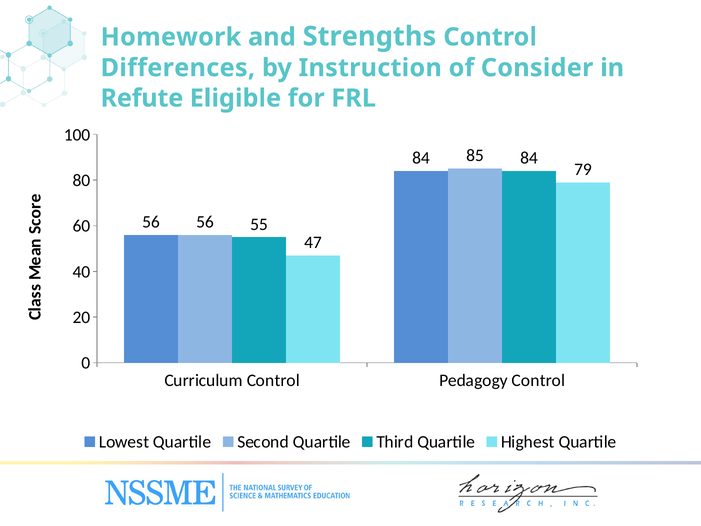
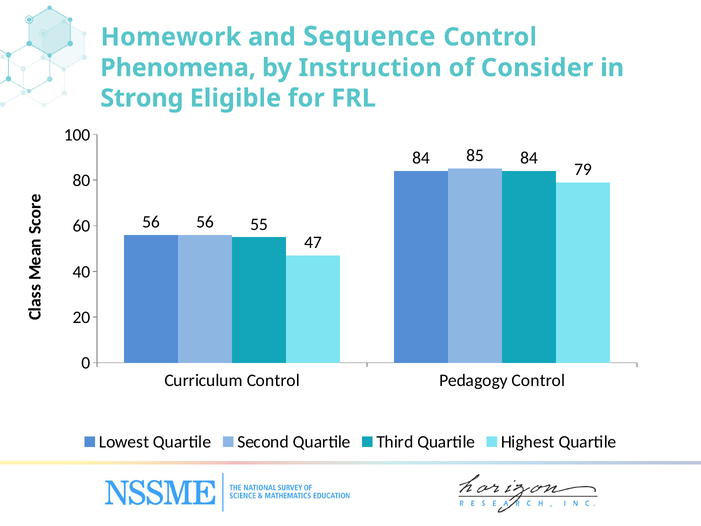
Strengths: Strengths -> Sequence (369, 36)
Differences: Differences -> Phenomena (178, 68)
Refute: Refute -> Strong (142, 98)
